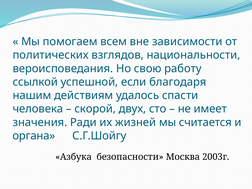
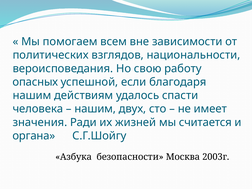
ссылкой: ссылкой -> опасных (35, 82)
скорой: скорой -> нашим (95, 109)
